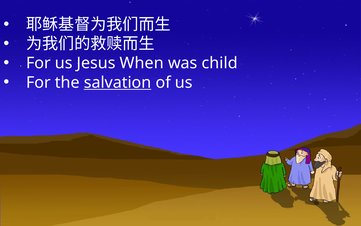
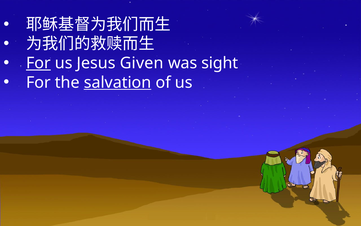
For underline: none -> present (38, 63)
When: When -> Given (142, 63)
child: child -> sight (220, 63)
